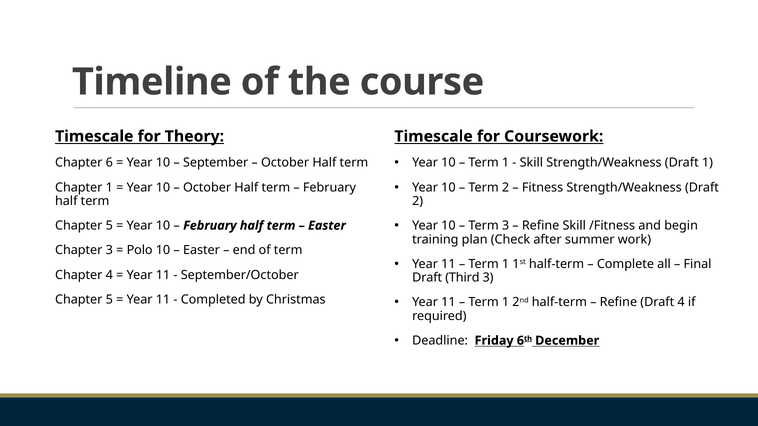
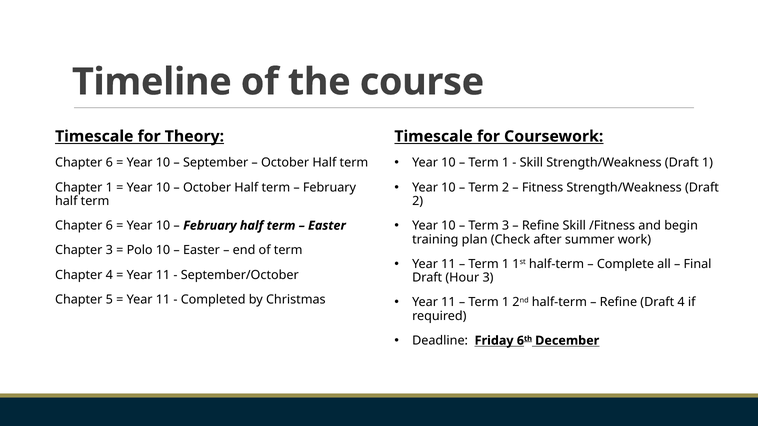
5: 5 -> 6 (109, 226)
Third: Third -> Hour (462, 278)
